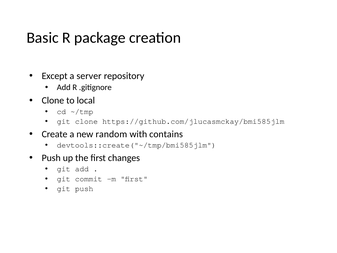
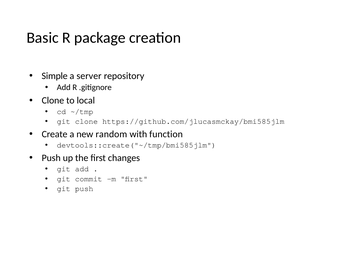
Except: Except -> Simple (55, 76)
contains: contains -> function (166, 134)
